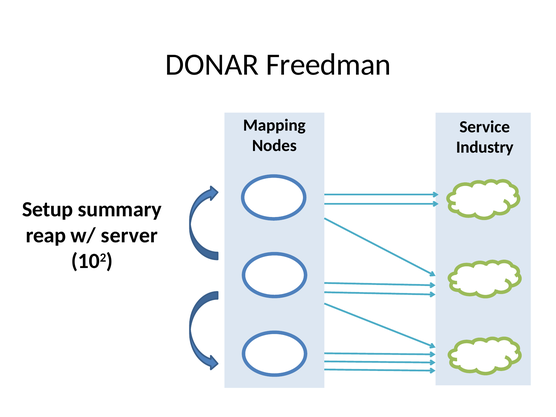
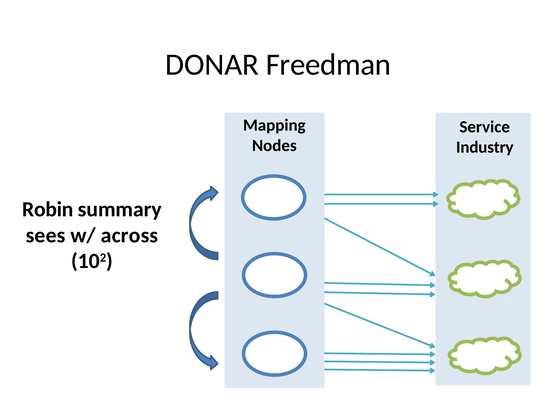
Setup: Setup -> Robin (48, 209)
reap: reap -> sees (46, 235)
server: server -> across (129, 235)
